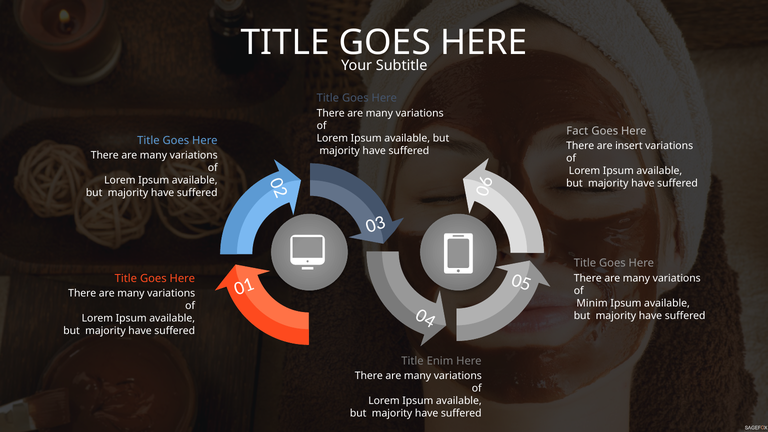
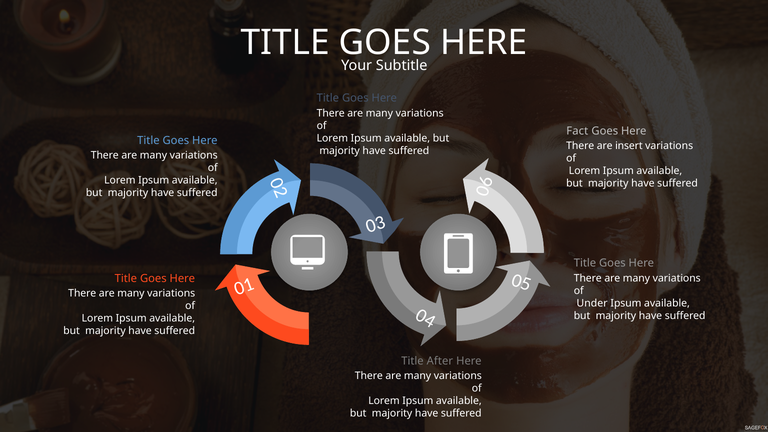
Minim: Minim -> Under (592, 303)
Enim: Enim -> After (440, 361)
